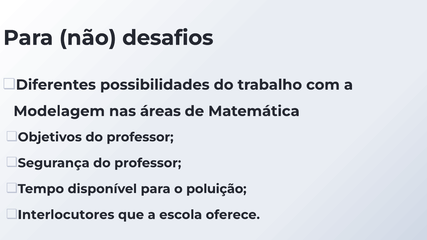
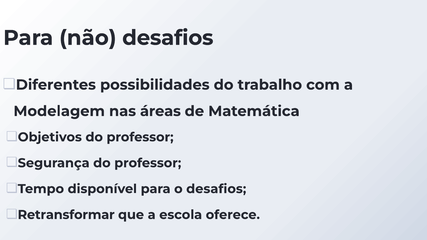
o poluição: poluição -> desafios (216, 189)
Interlocutores: Interlocutores -> Retransformar (66, 215)
